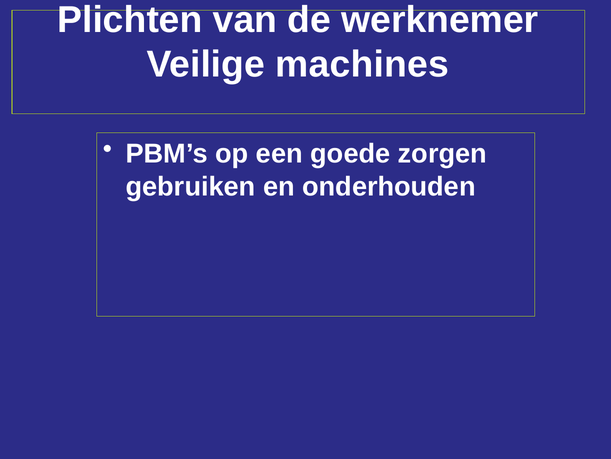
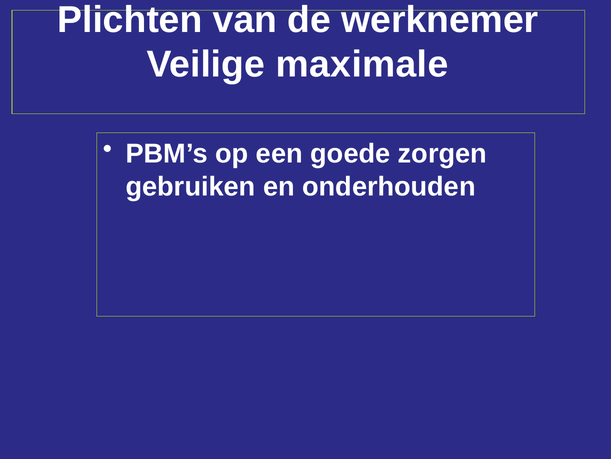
machines: machines -> maximale (362, 65)
